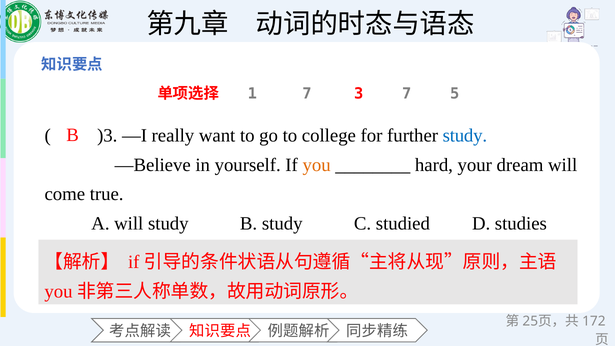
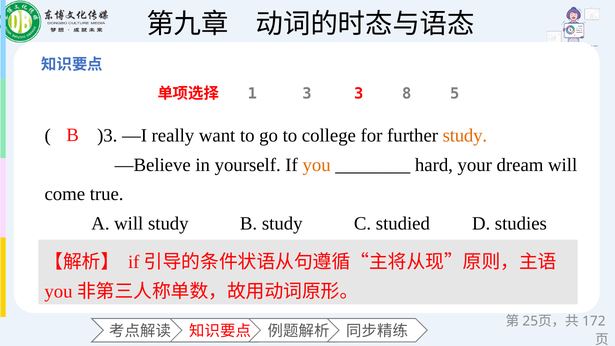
1 7: 7 -> 3 (307, 94)
3 7: 7 -> 8 (407, 94)
study colour: blue -> orange (465, 136)
